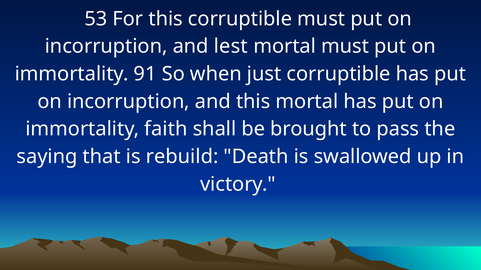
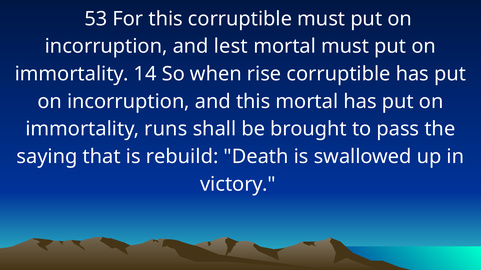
91: 91 -> 14 (145, 74)
just: just -> rise (264, 74)
faith: faith -> runs (166, 129)
